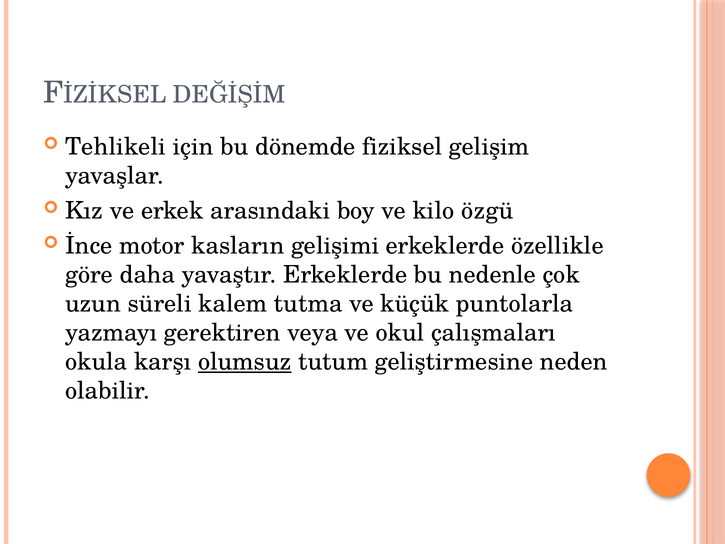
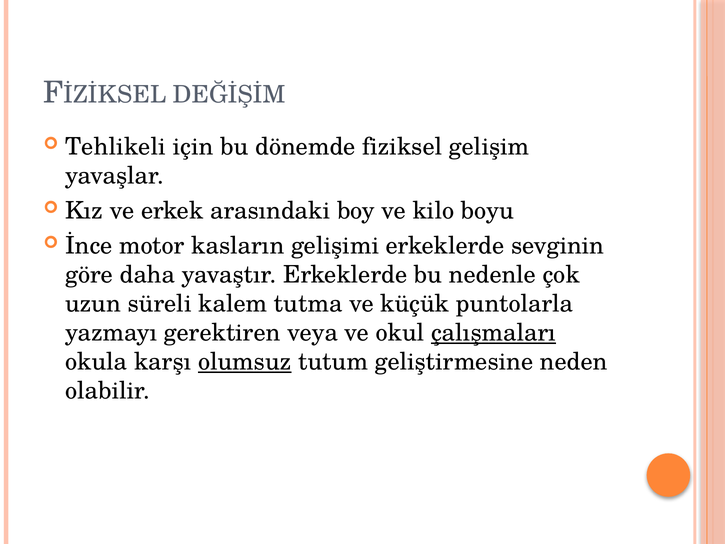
özgü: özgü -> boyu (488, 211)
özellikle: özellikle -> sevginin (557, 246)
çalışmaları underline: none -> present (494, 333)
